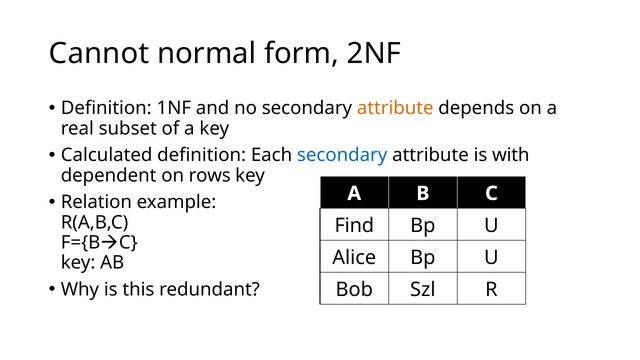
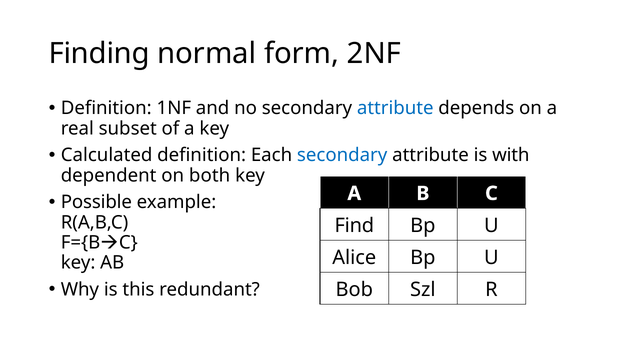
Cannot: Cannot -> Finding (99, 54)
attribute colour: orange -> blue (395, 108)
rows: rows -> both (210, 175)
Relation: Relation -> Possible (96, 202)
